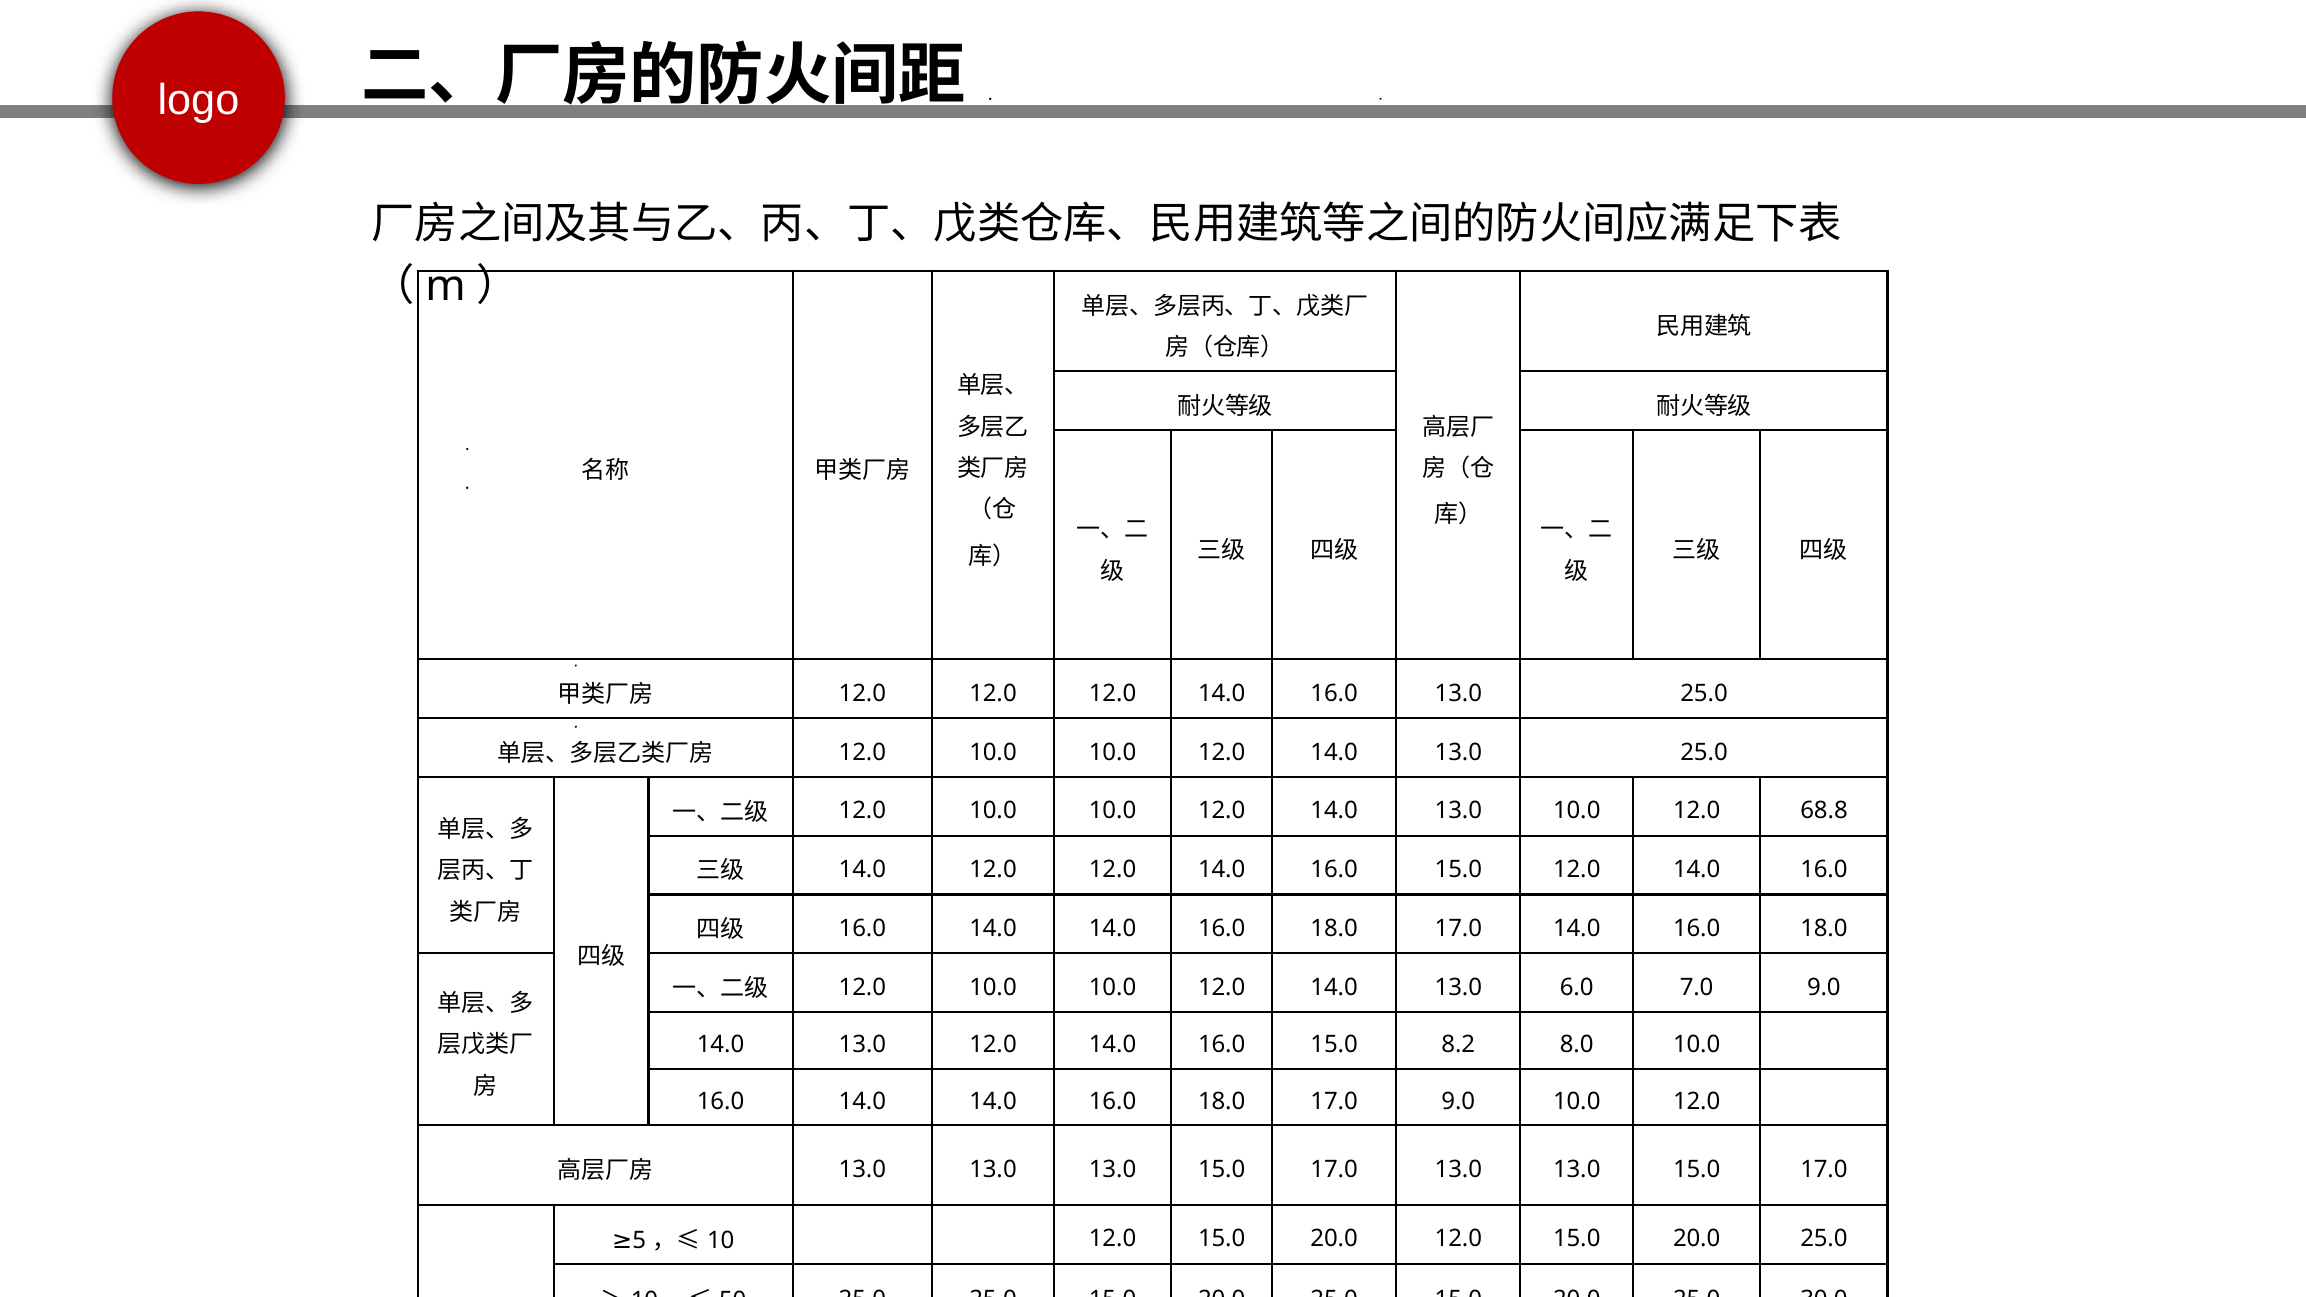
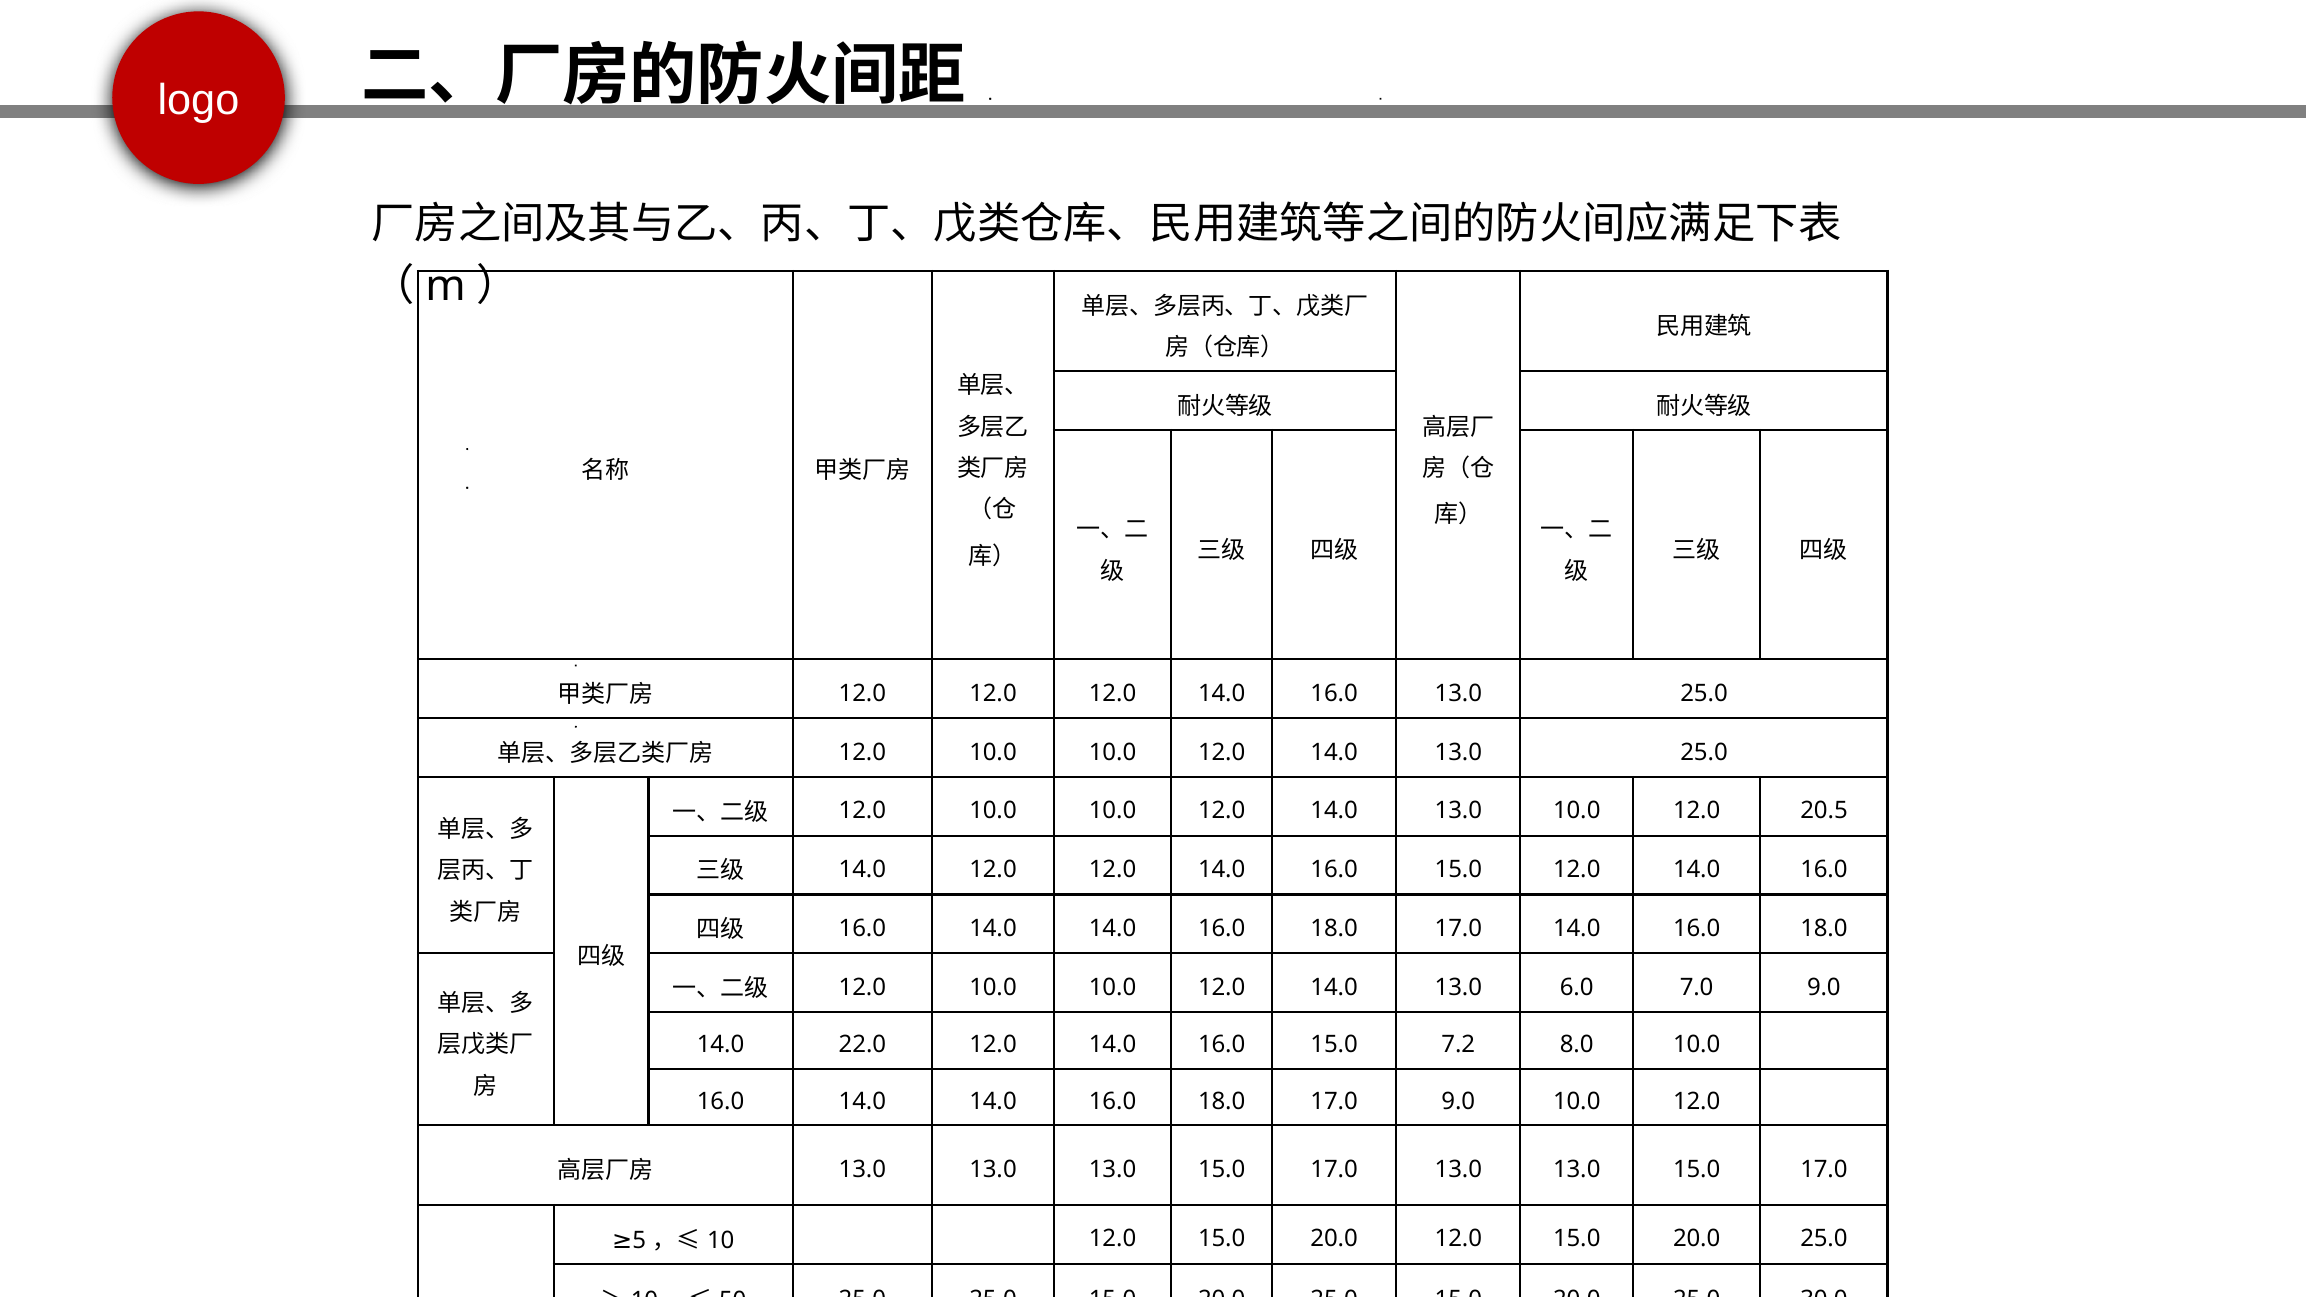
68.8: 68.8 -> 20.5 (1824, 811)
13.0: 13.0 -> 22.0 (862, 1045)
8.2: 8.2 -> 7.2 (1458, 1045)
